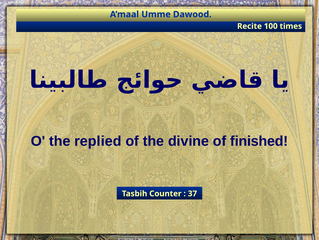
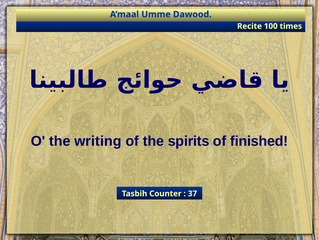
replied: replied -> writing (98, 141)
divine: divine -> spirits (189, 141)
